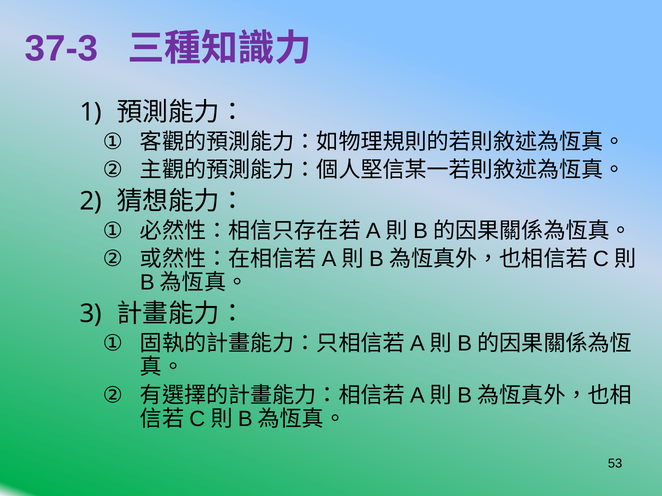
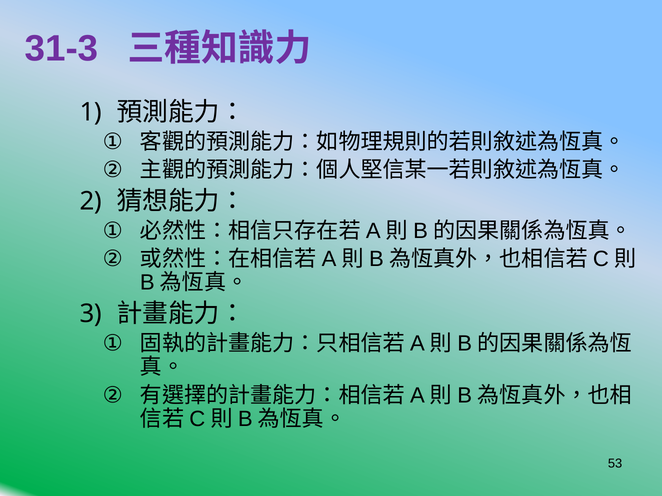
37-3: 37-3 -> 31-3 (62, 48)
